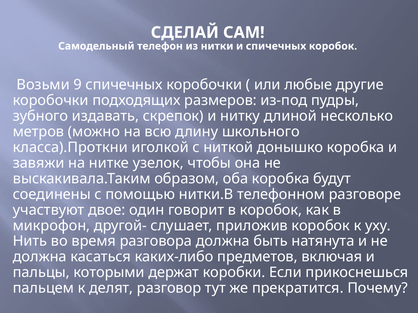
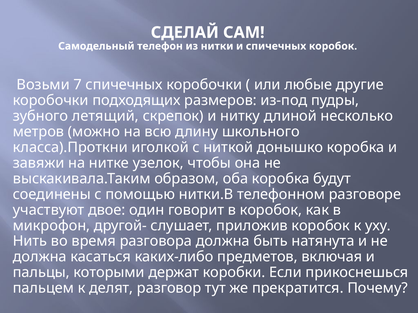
9: 9 -> 7 (78, 85)
издавать: издавать -> летящий (105, 116)
